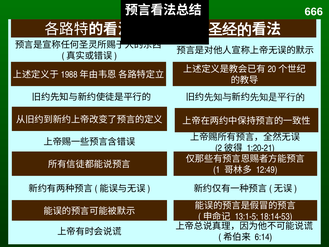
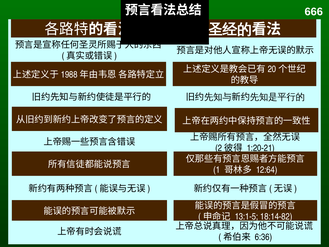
12:49: 12:49 -> 12:64 (267, 170)
18:14-53: 18:14-53 -> 18:14-82 (276, 216)
6:14: 6:14 -> 6:36 (264, 237)
